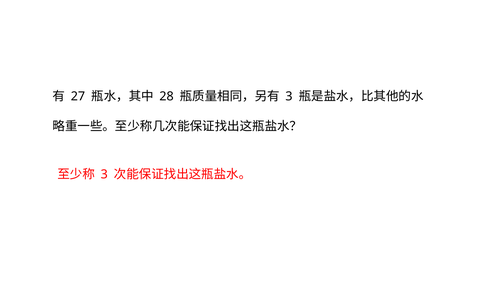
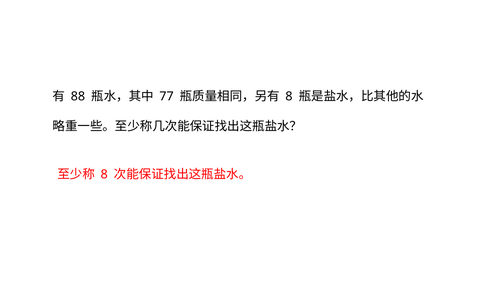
27: 27 -> 88 (78, 96)
28: 28 -> 77 (167, 96)
3: 3 -> 8 (289, 96)
3: 3 -> 8 (104, 174)
